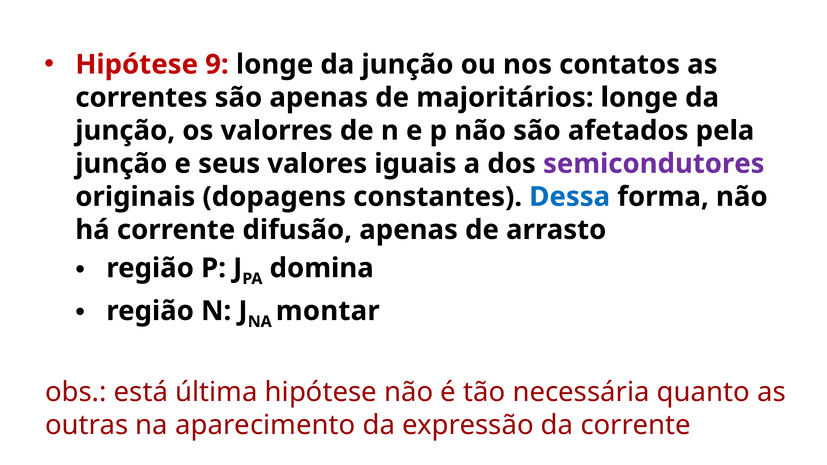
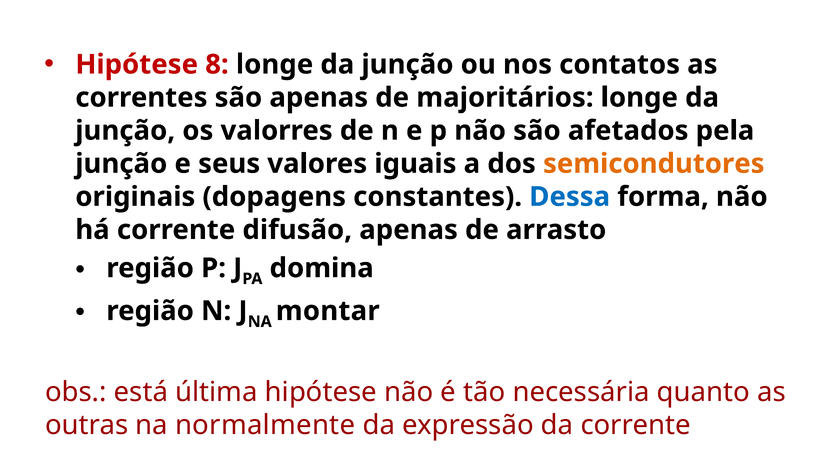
9: 9 -> 8 (217, 65)
semicondutores colour: purple -> orange (654, 164)
aparecimento: aparecimento -> normalmente (265, 425)
